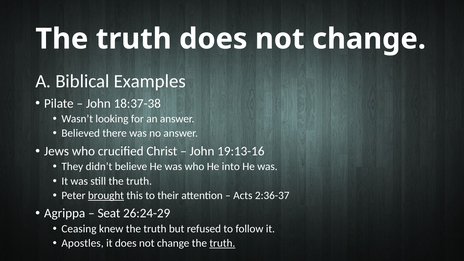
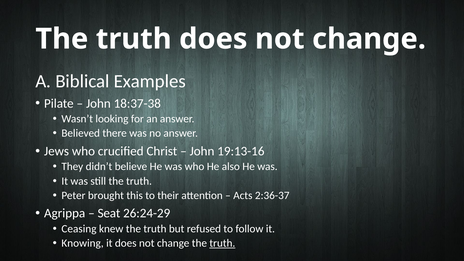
into: into -> also (231, 167)
brought underline: present -> none (106, 195)
Apostles: Apostles -> Knowing (83, 243)
